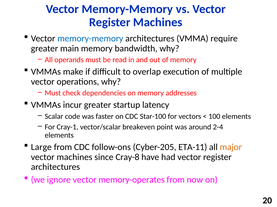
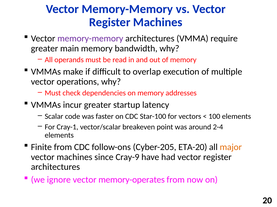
memory-memory colour: blue -> purple (90, 39)
Large: Large -> Finite (41, 148)
ETA-11: ETA-11 -> ETA-20 (193, 148)
Cray-8: Cray-8 -> Cray-9 (127, 158)
